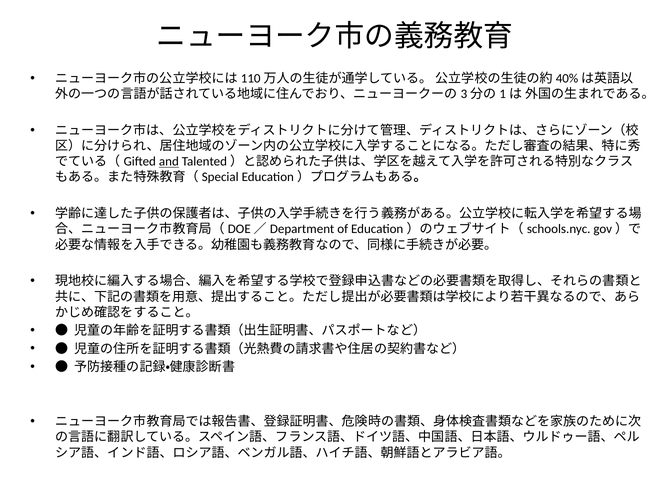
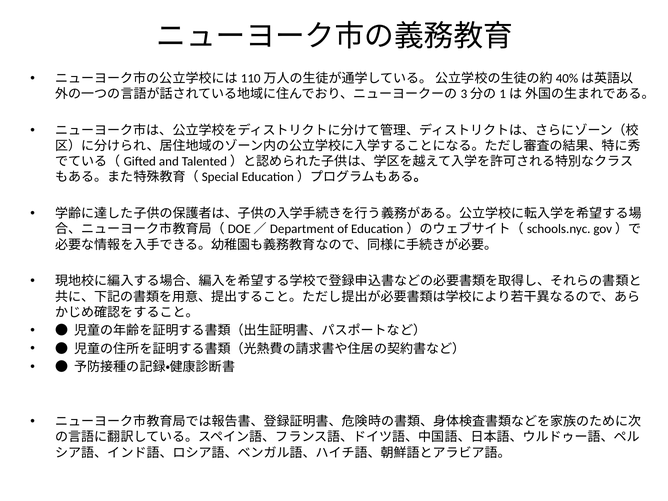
and underline: present -> none (169, 162)
